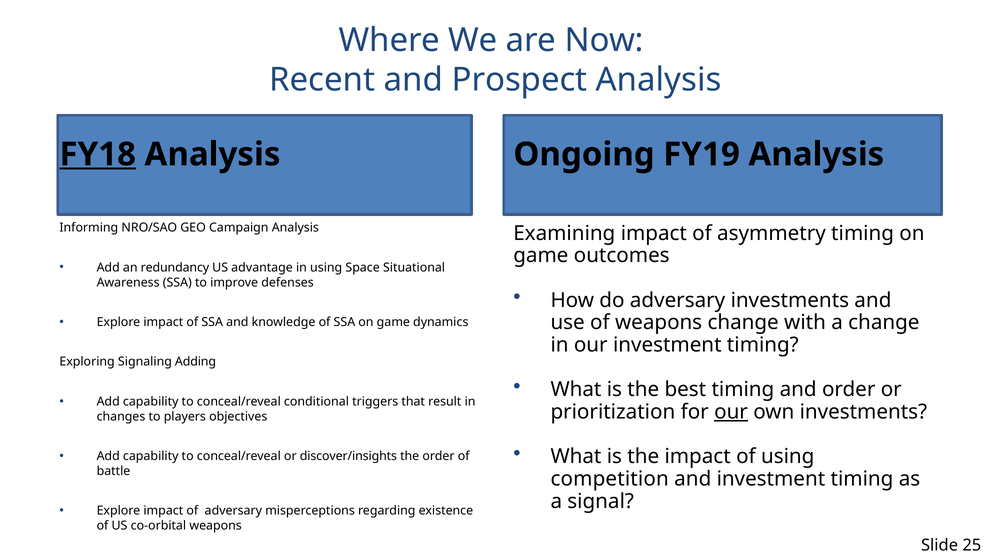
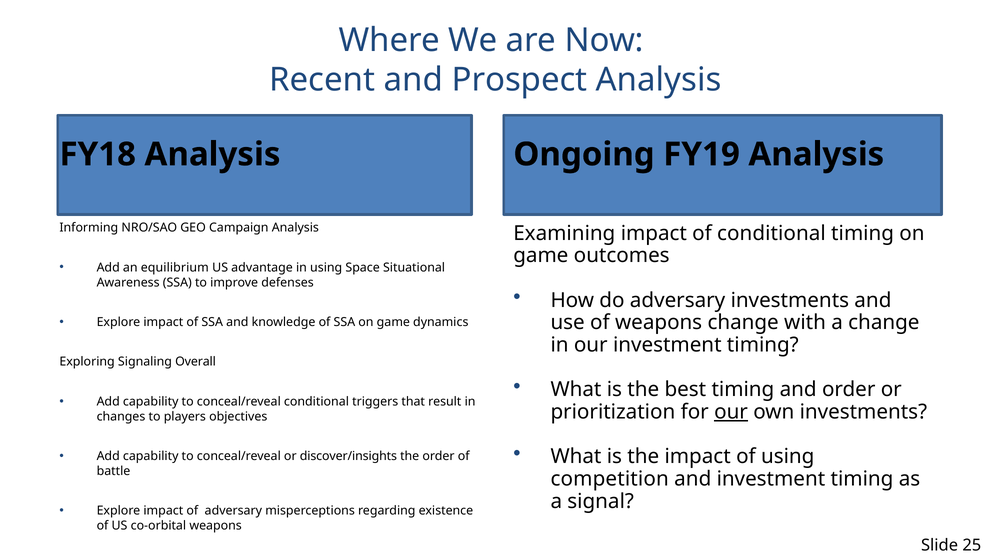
FY18 underline: present -> none (98, 154)
of asymmetry: asymmetry -> conditional (771, 233)
redundancy: redundancy -> equilibrium (175, 267)
Adding: Adding -> Overall (196, 362)
